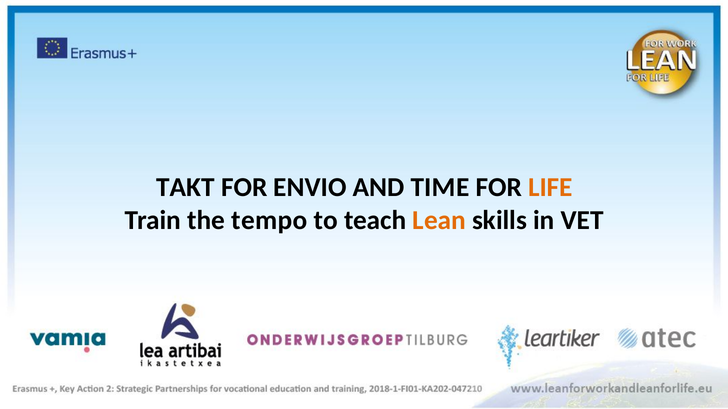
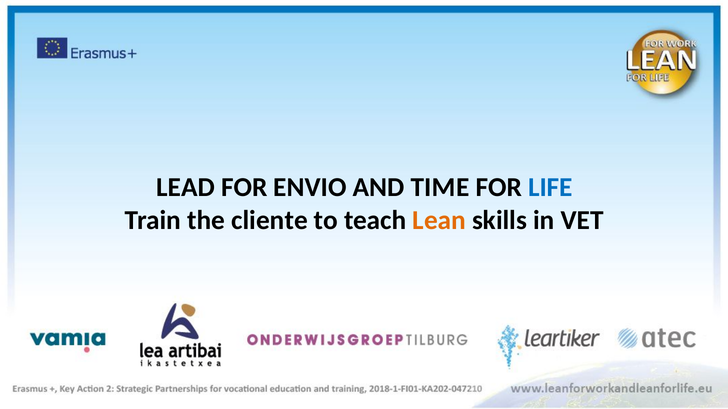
TAKT: TAKT -> LEAD (185, 188)
LIFE colour: orange -> blue (550, 188)
tempo: tempo -> cliente (269, 220)
